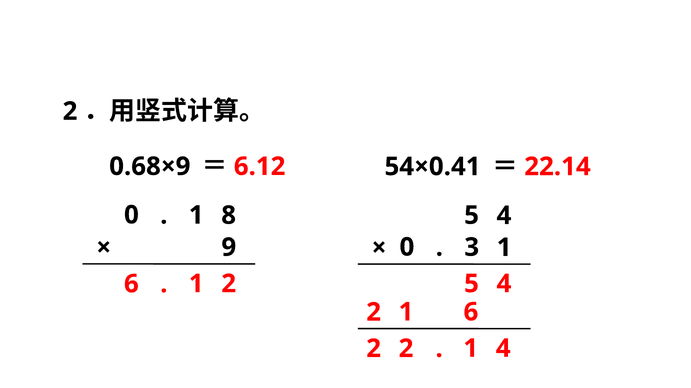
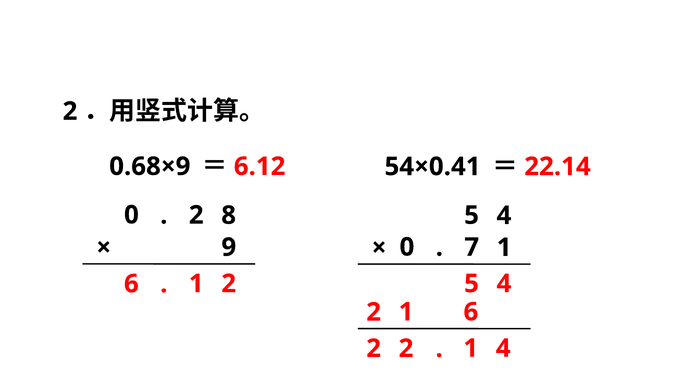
1: 1 -> 2 (196, 215)
3: 3 -> 7 (472, 248)
